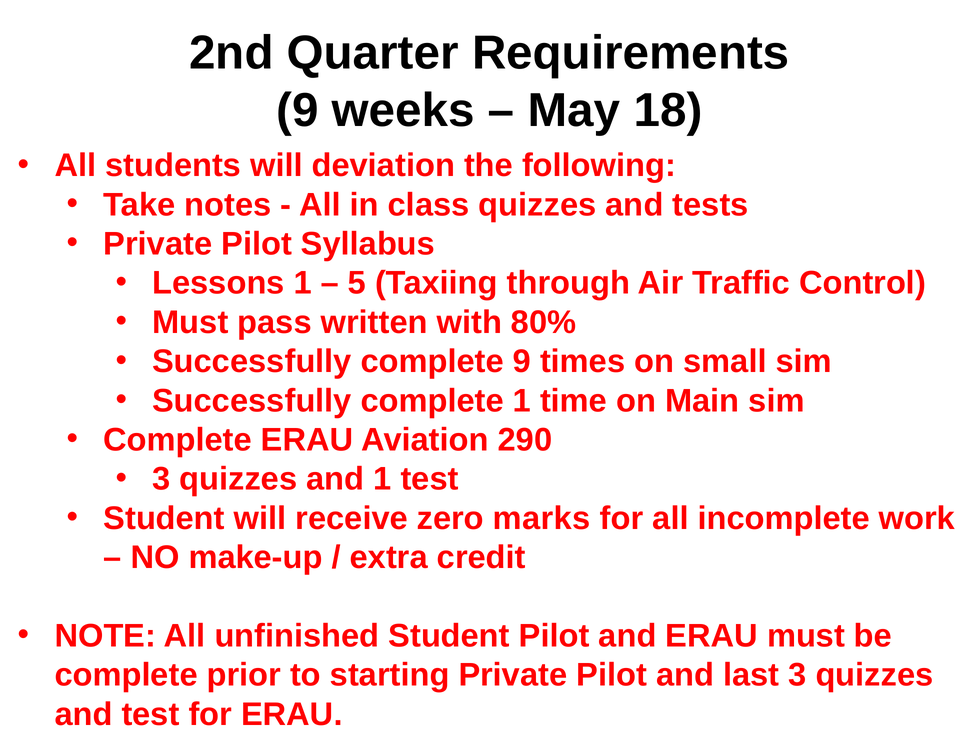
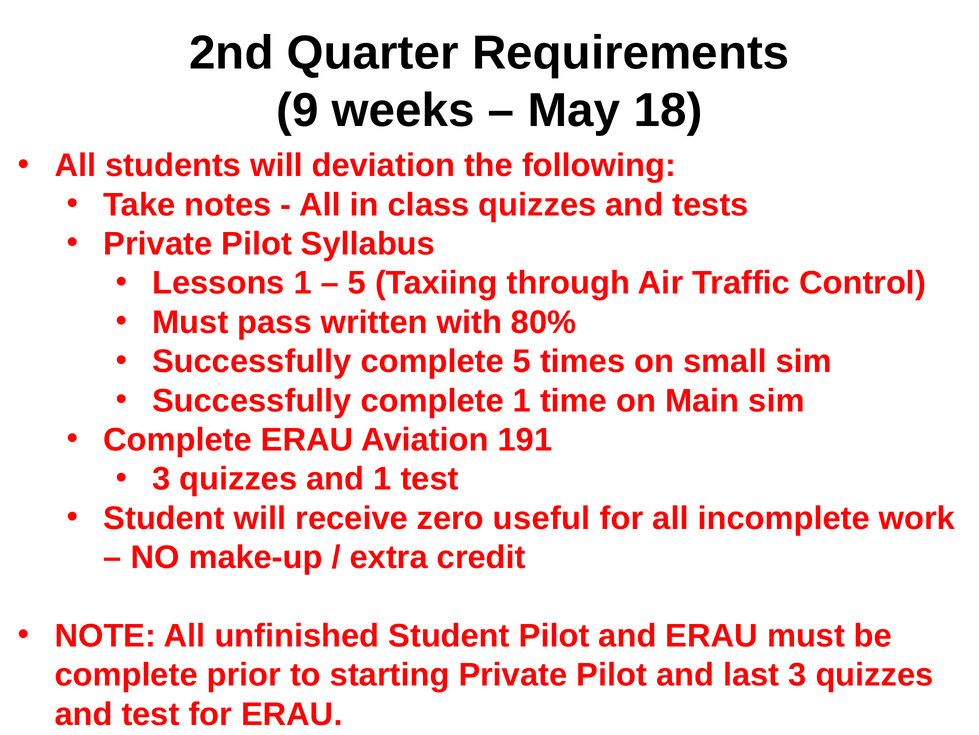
complete 9: 9 -> 5 (522, 361)
290: 290 -> 191 (525, 440)
marks: marks -> useful (542, 518)
